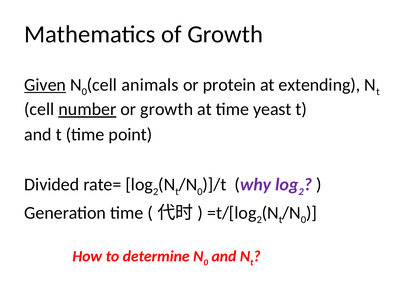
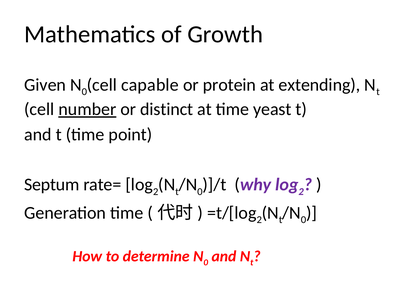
Given underline: present -> none (45, 85)
animals: animals -> capable (150, 85)
or growth: growth -> distinct (167, 109)
Divided: Divided -> Septum (52, 185)
